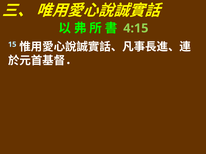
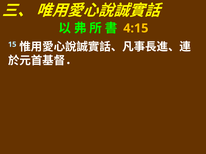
4:15 colour: light green -> yellow (136, 28)
